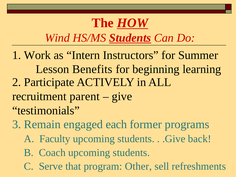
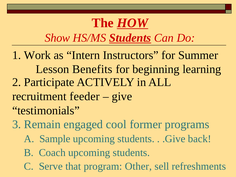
Wind: Wind -> Show (57, 38)
parent: parent -> feeder (85, 96)
each: each -> cool (116, 124)
Faculty: Faculty -> Sample (55, 139)
